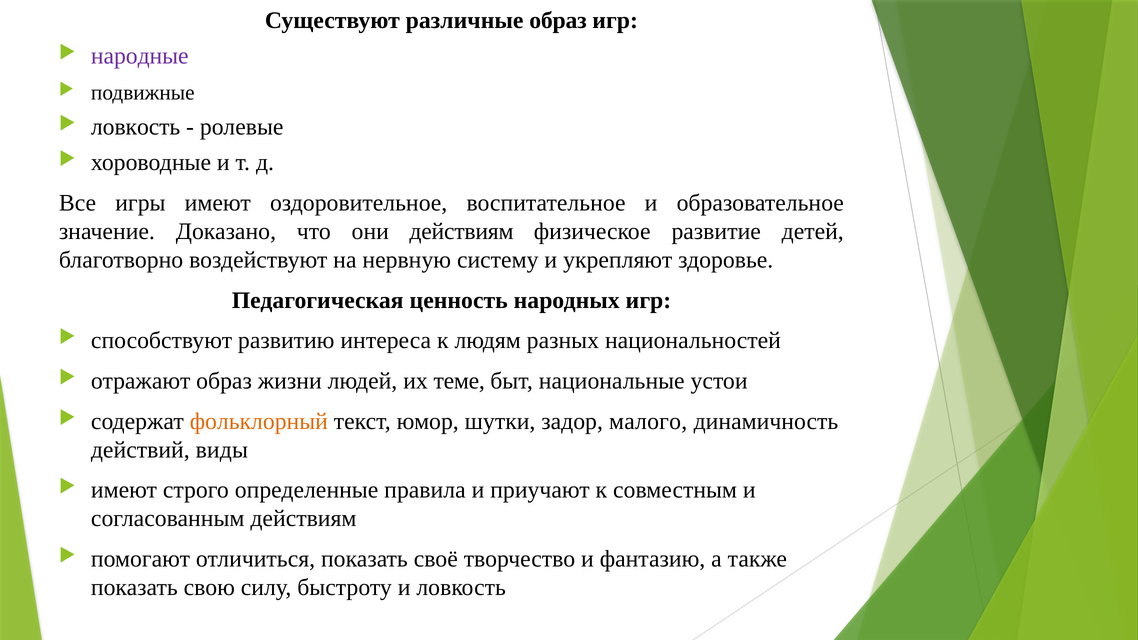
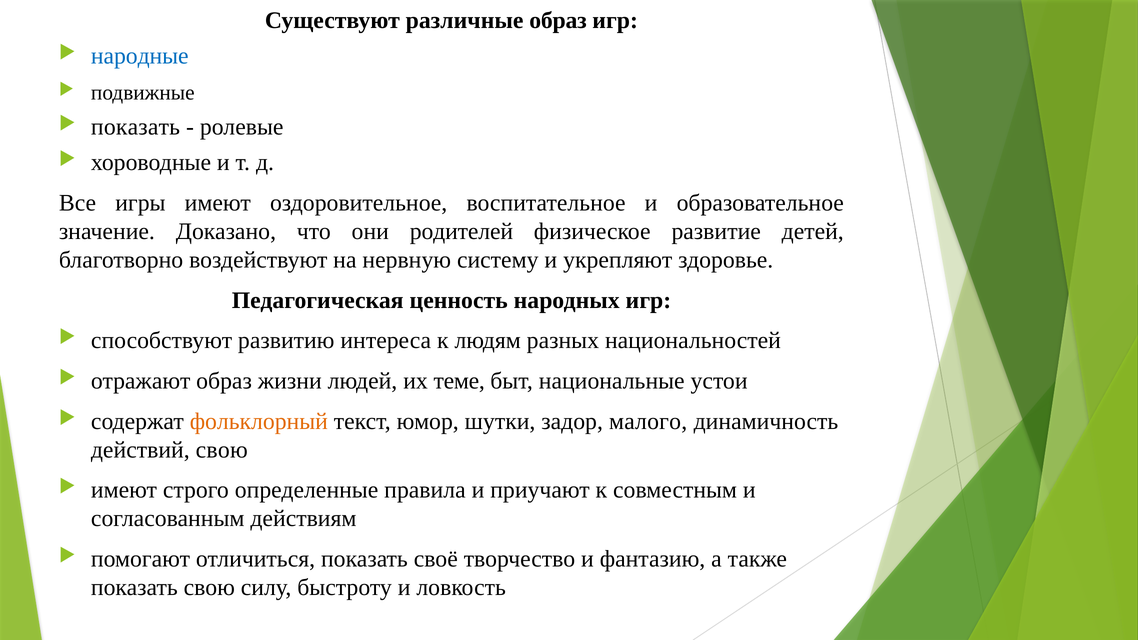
народные colour: purple -> blue (140, 56)
ловкость: ловкость -> показать (136, 127)
они действиям: действиям -> родителей (461, 231)
действий виды: виды -> свою (222, 450)
